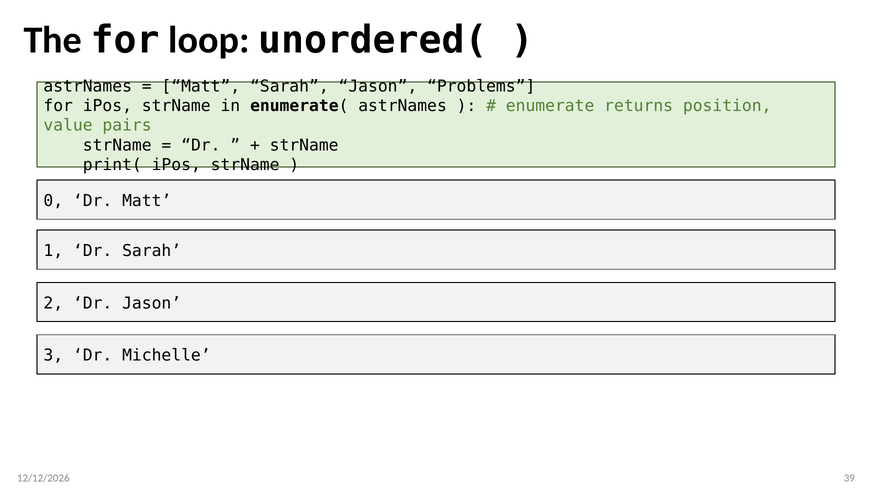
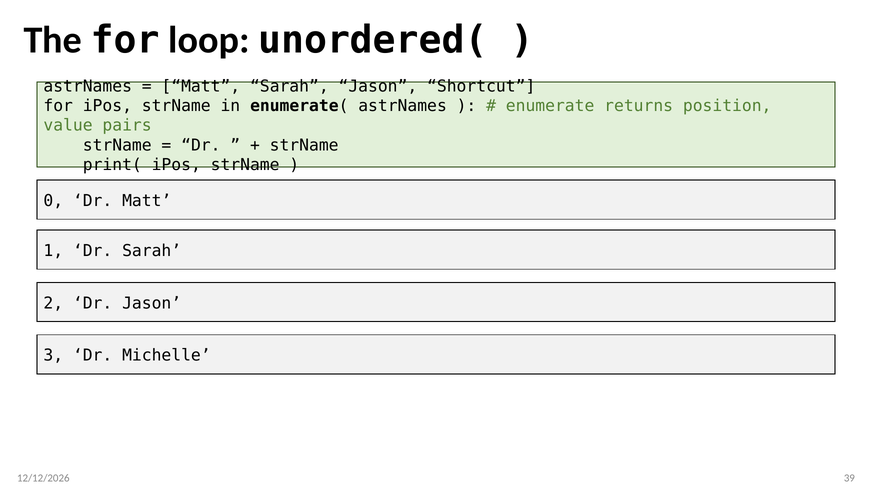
Problems: Problems -> Shortcut (481, 86)
